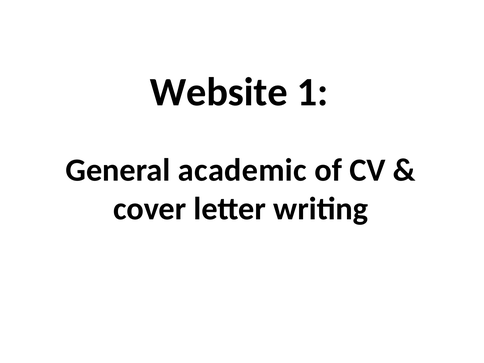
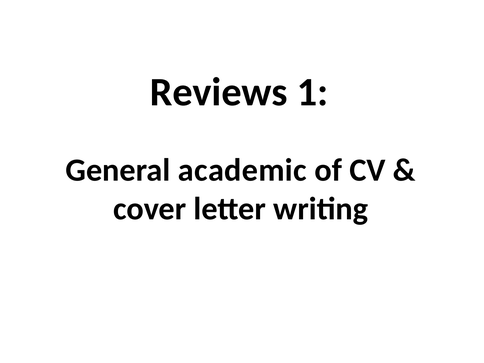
Website: Website -> Reviews (219, 92)
